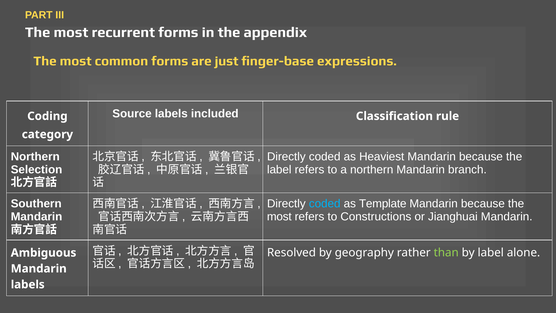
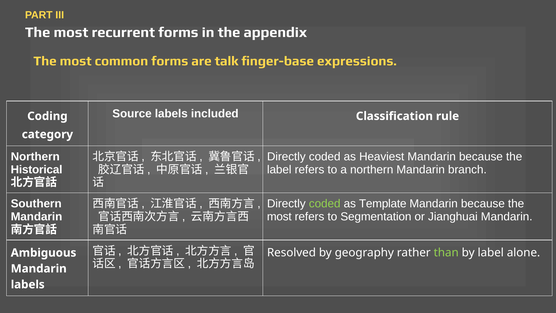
just: just -> talk (227, 61)
Selection: Selection -> Historical (37, 169)
coded colour: light blue -> light green (325, 204)
Constructions: Constructions -> Segmentation (376, 216)
